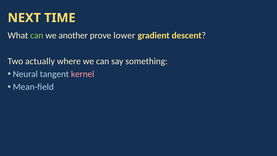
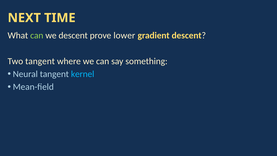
we another: another -> descent (73, 35)
Two actually: actually -> tangent (40, 61)
kernel colour: pink -> light blue (83, 74)
